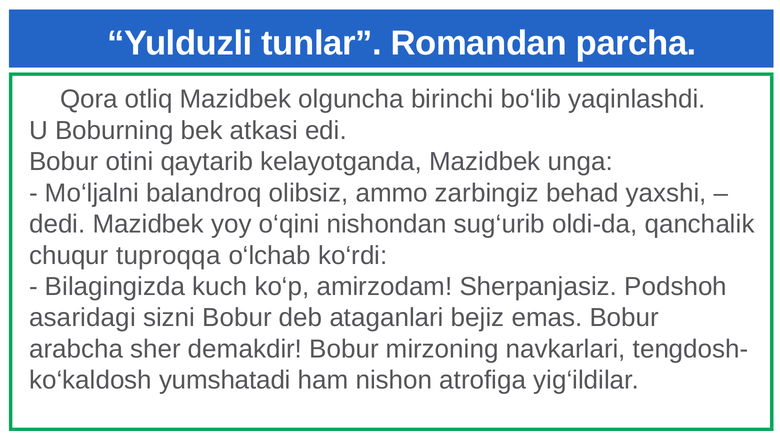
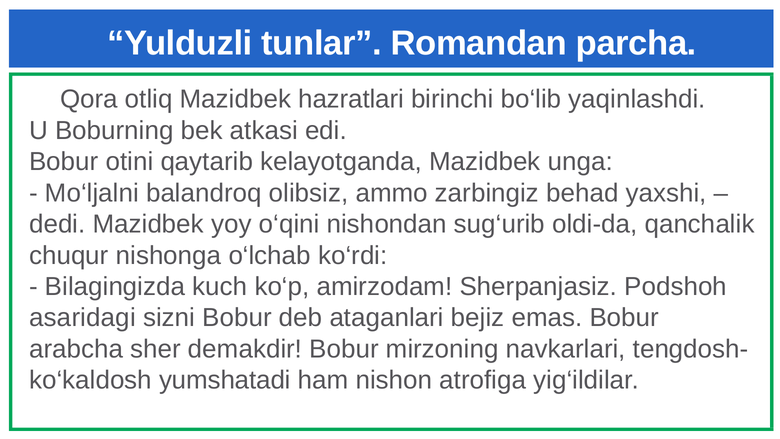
olguncha: olguncha -> hazratlari (351, 99)
tuproqqa: tuproqqa -> nishonga (169, 255)
